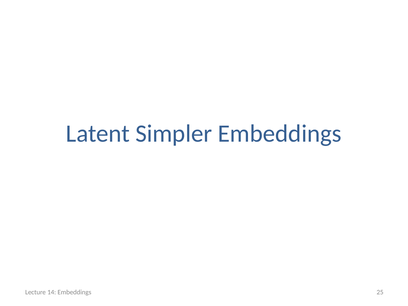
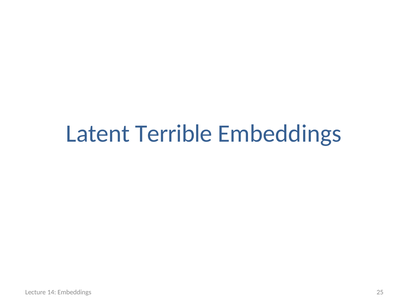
Simpler: Simpler -> Terrible (174, 133)
